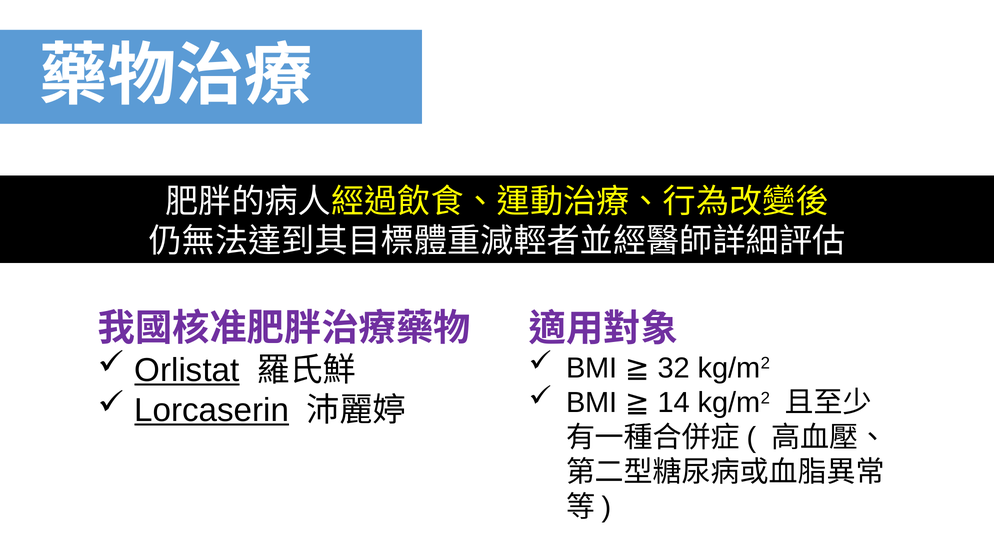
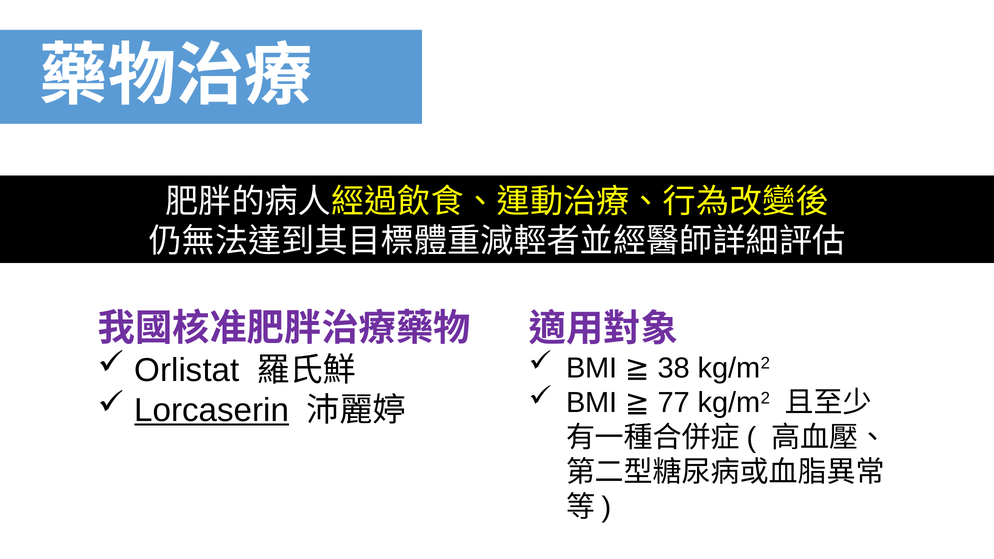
32: 32 -> 38 (674, 368)
Orlistat underline: present -> none (187, 370)
14: 14 -> 77 (674, 403)
